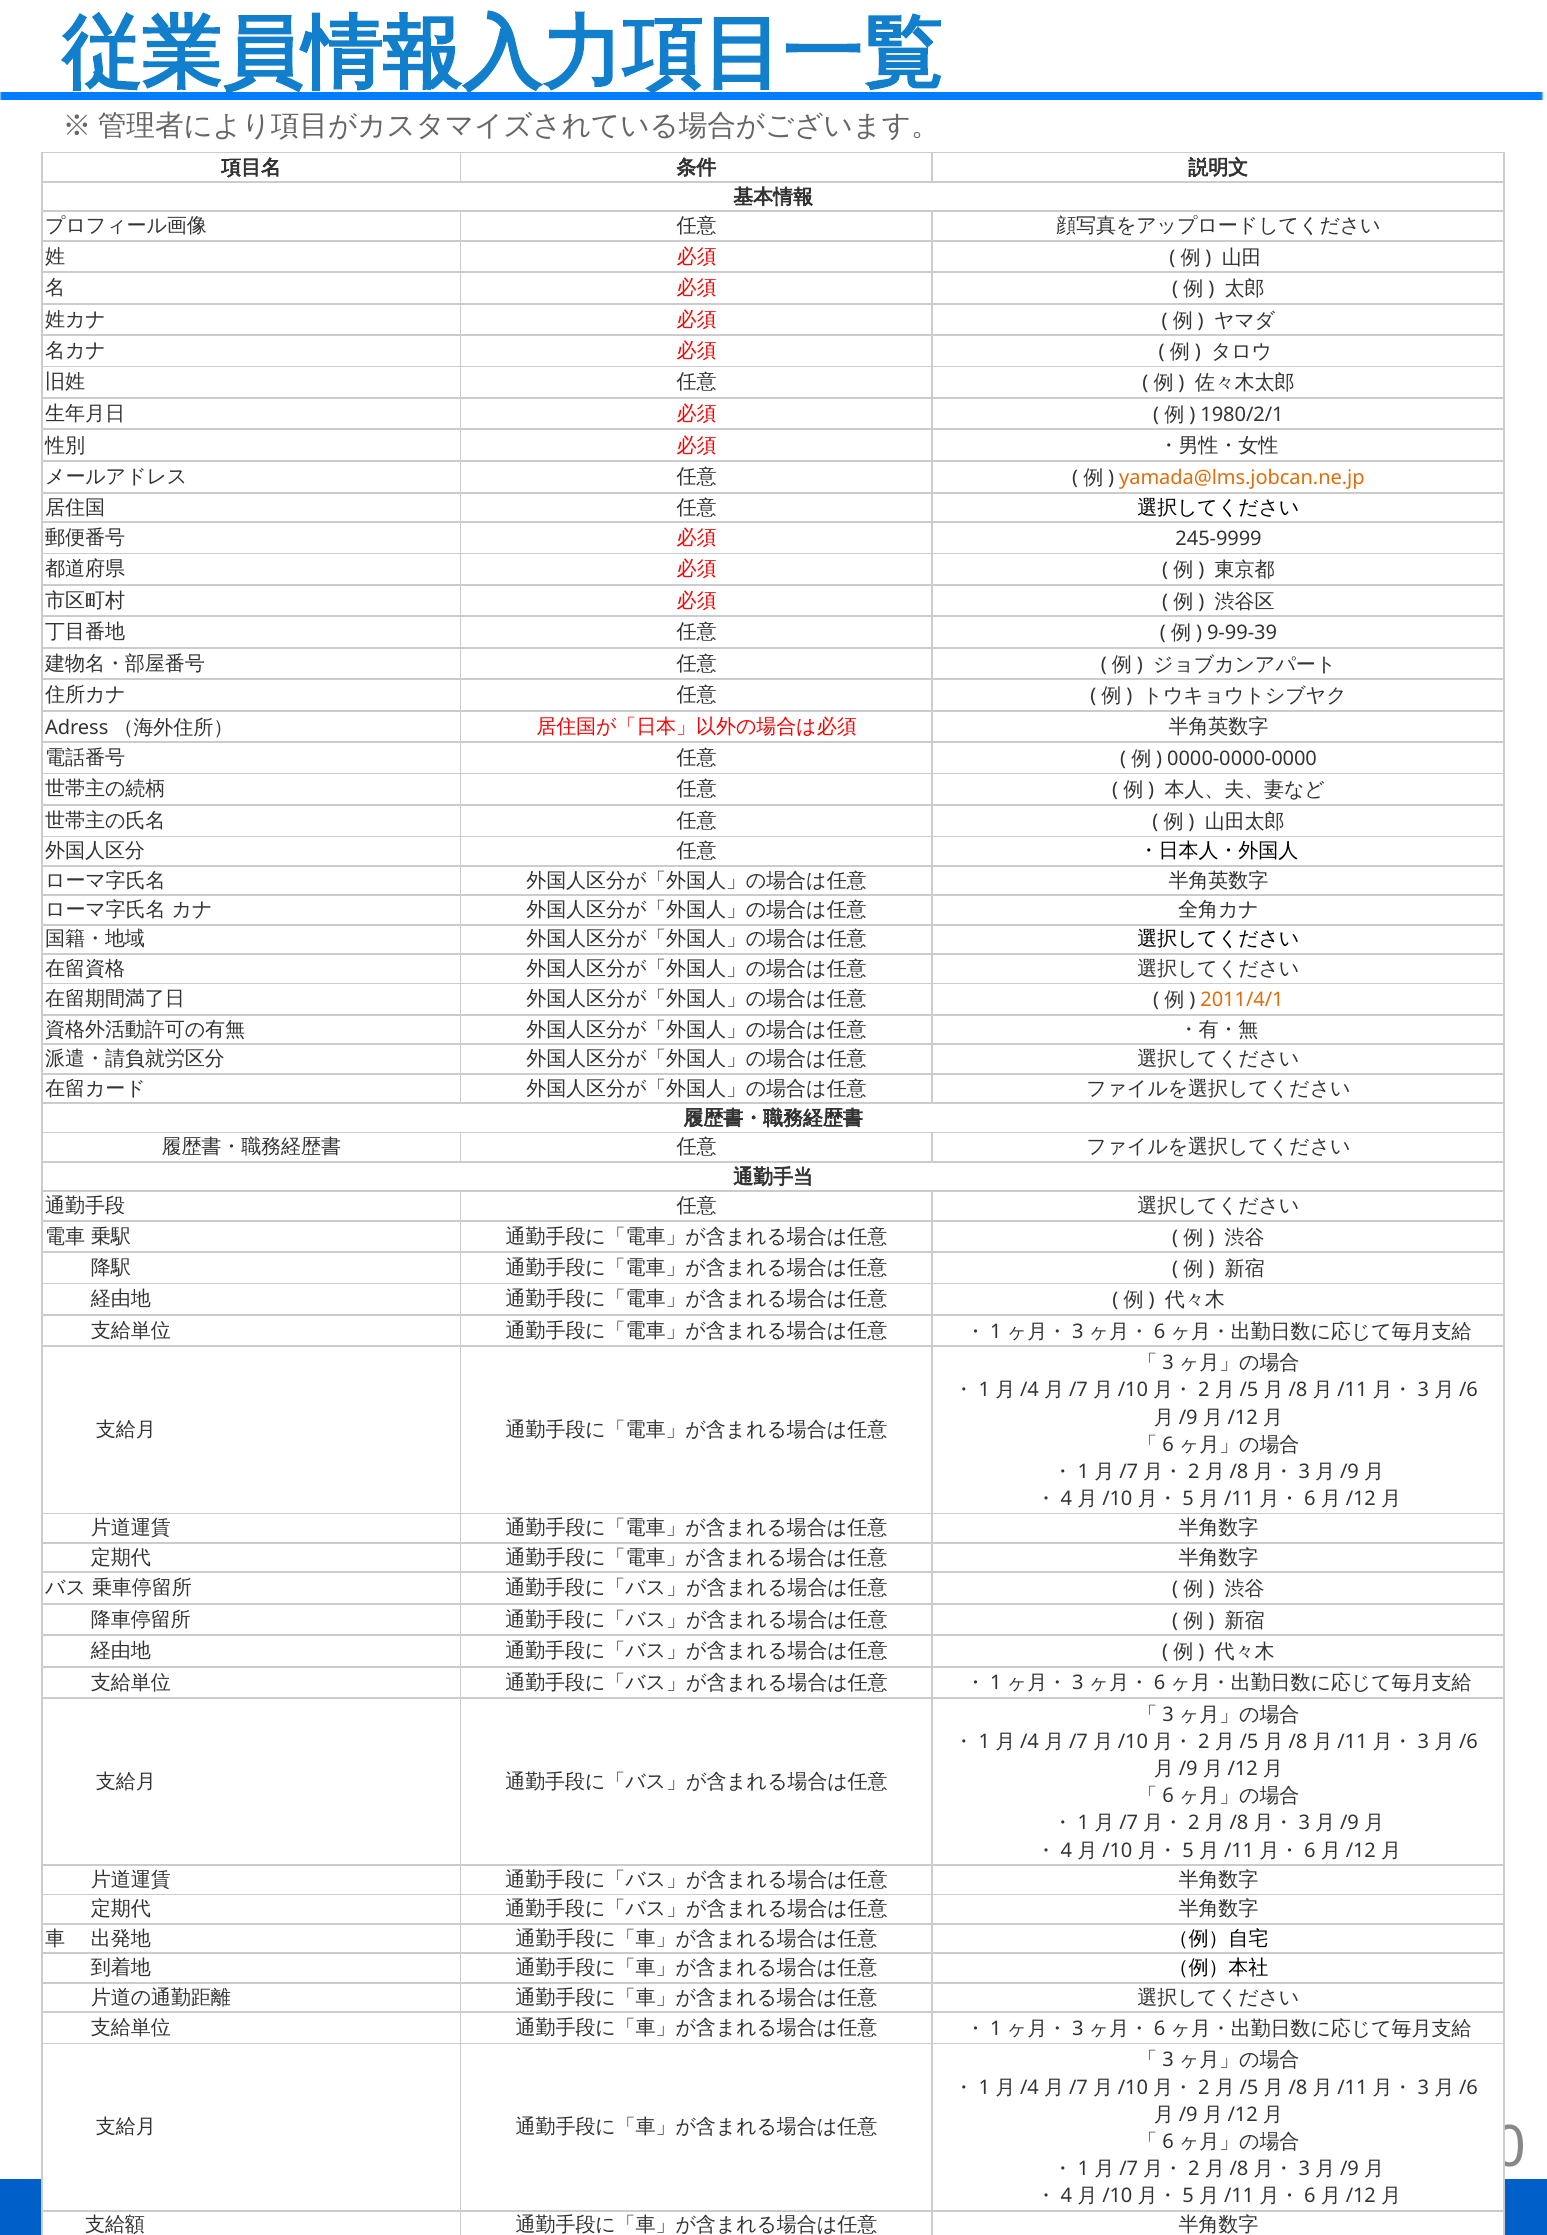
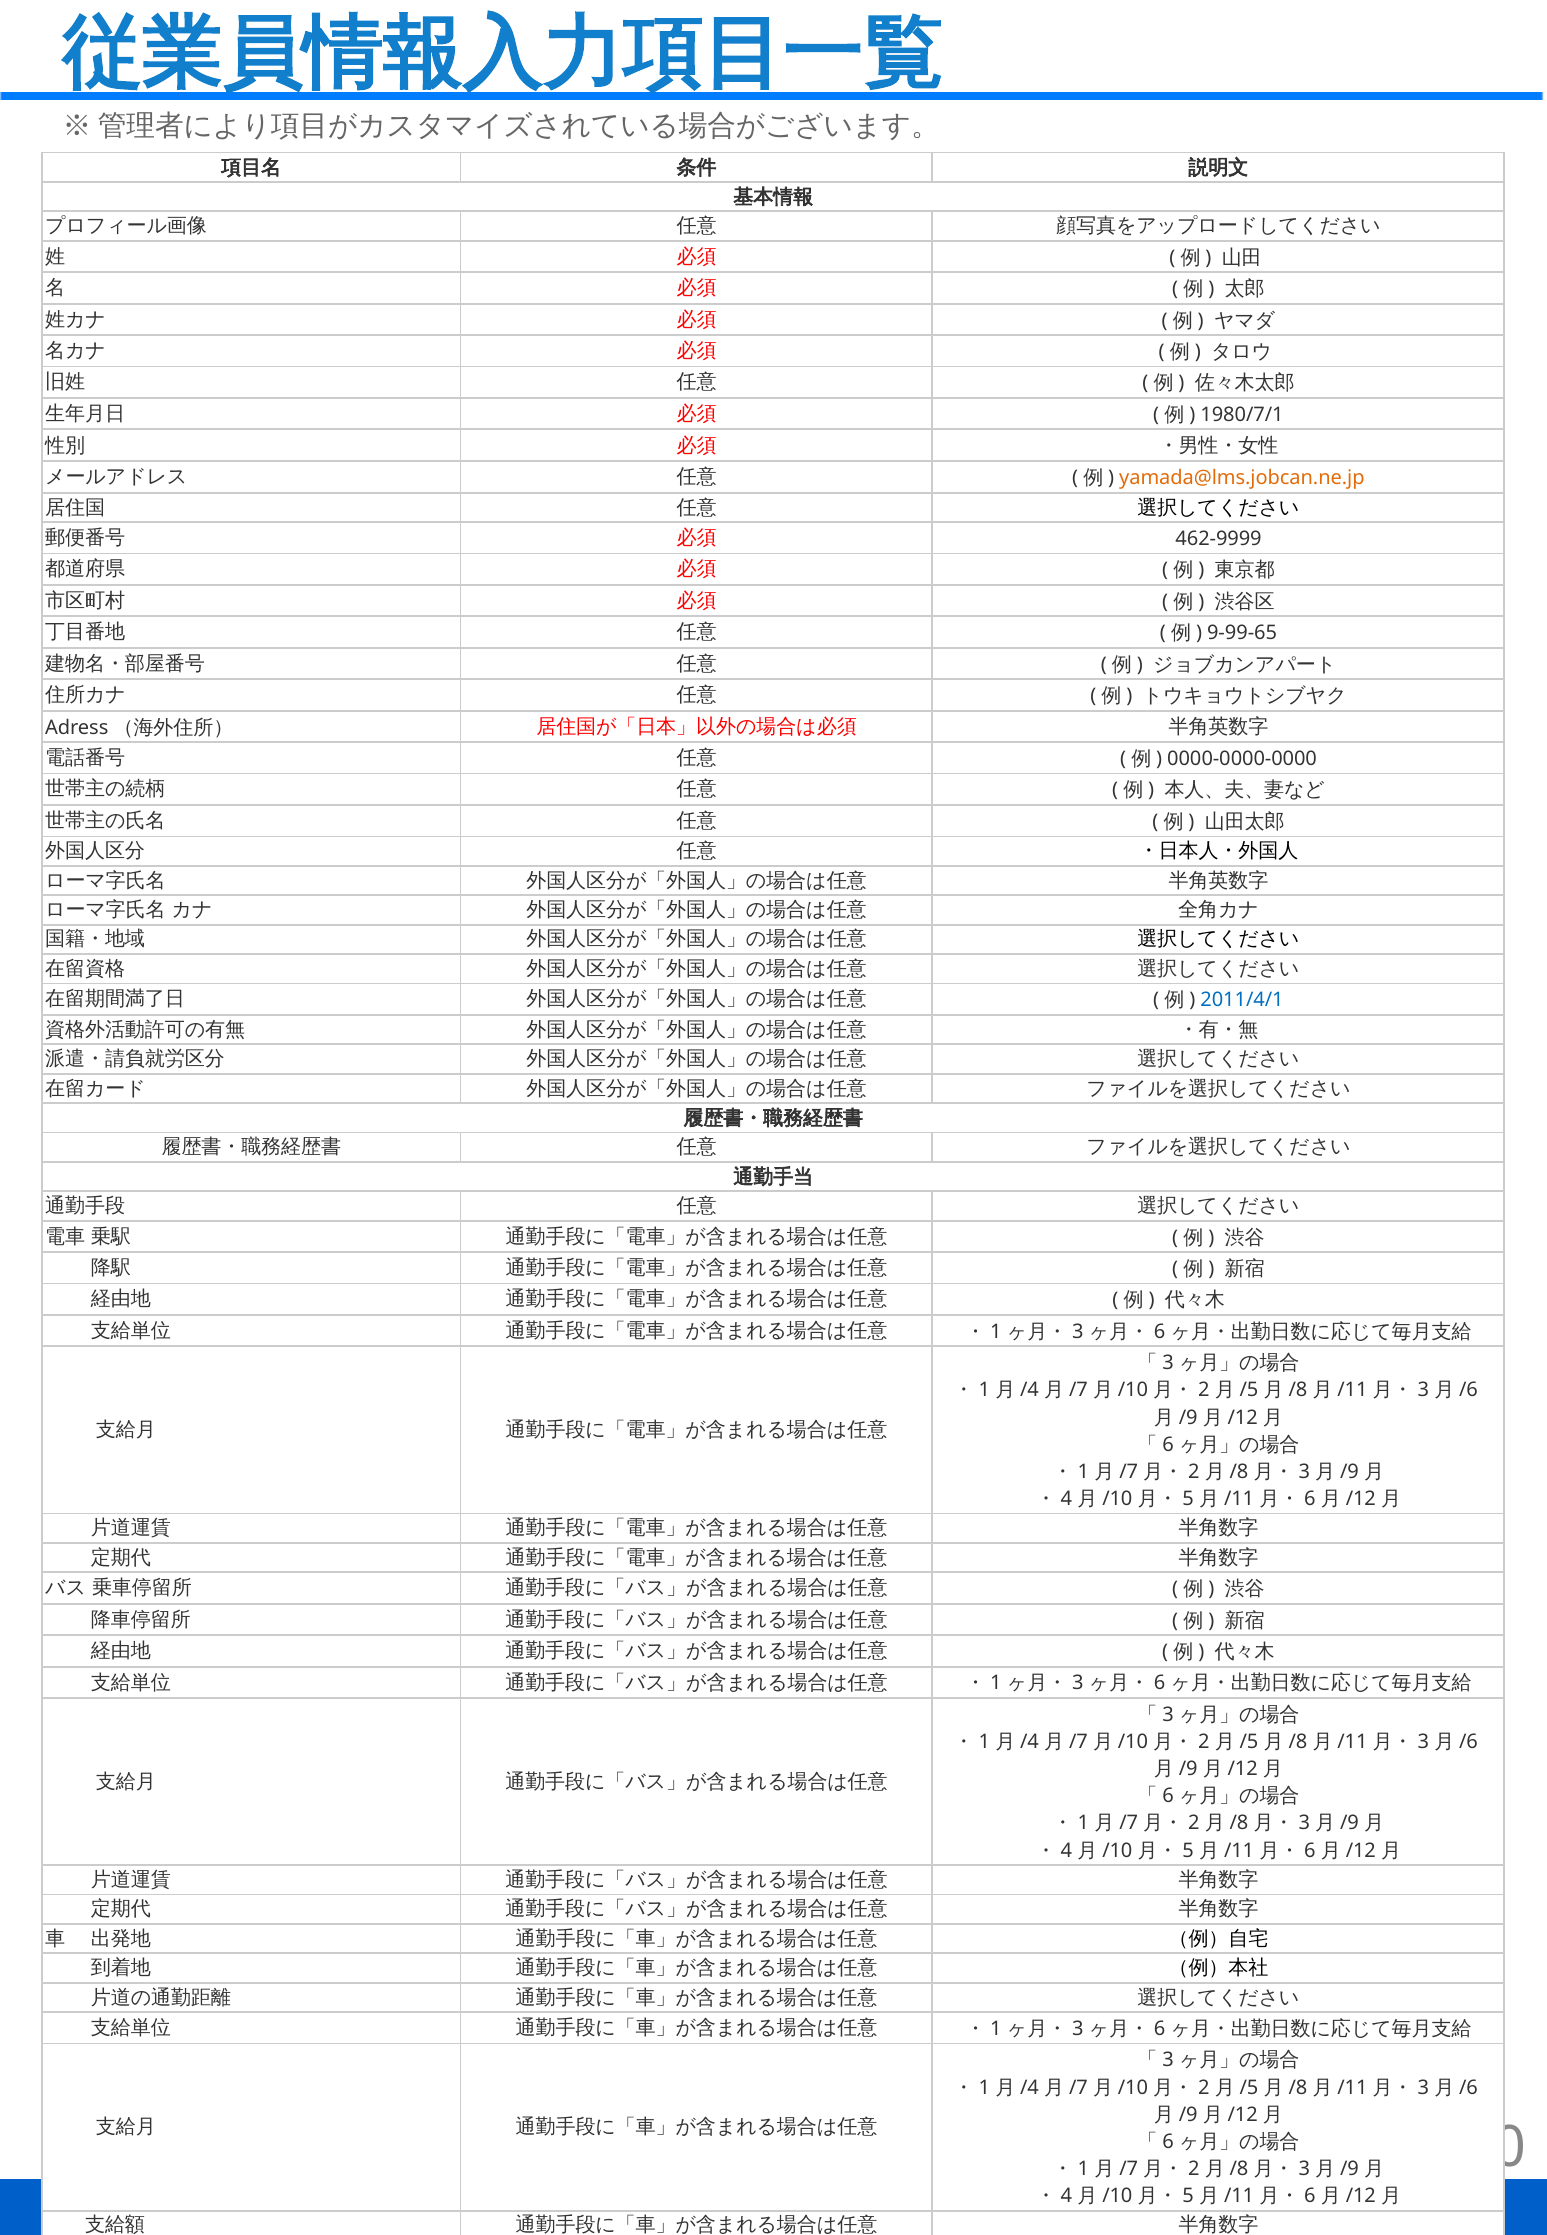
1980/2/1: 1980/2/1 -> 1980/7/1 (1242, 415)
245-9999: 245-9999 -> 462-9999 (1219, 539)
9-99-39: 9-99-39 -> 9-99-65 (1242, 633)
2011/4/1 colour: orange -> blue (1242, 1000)
